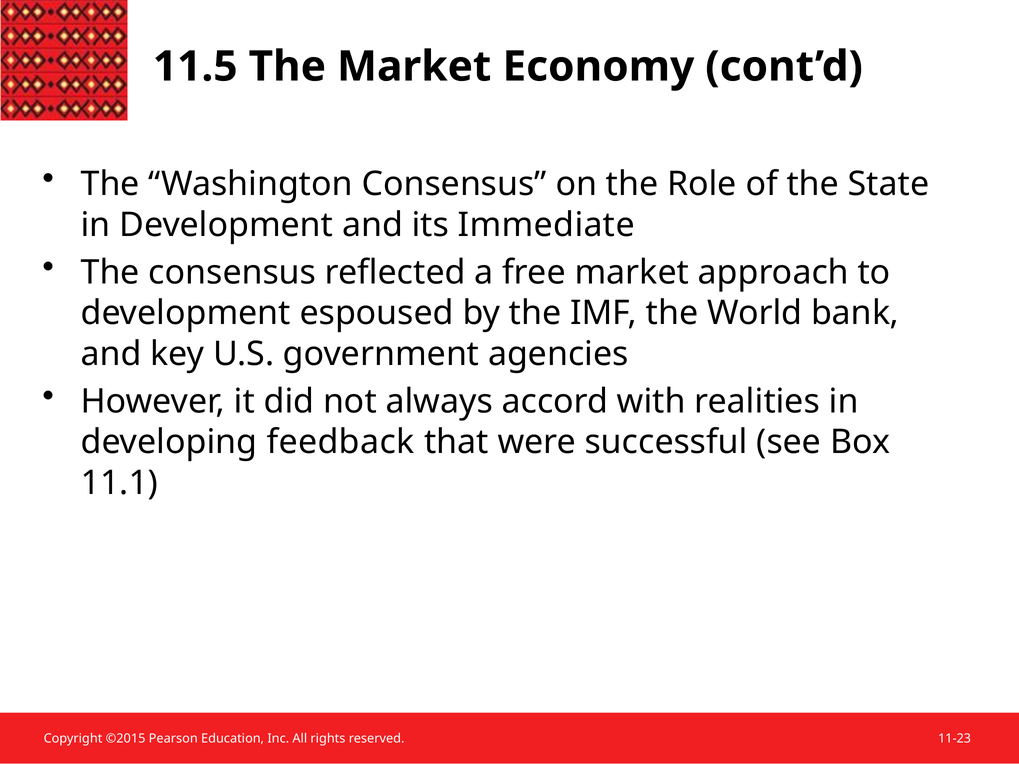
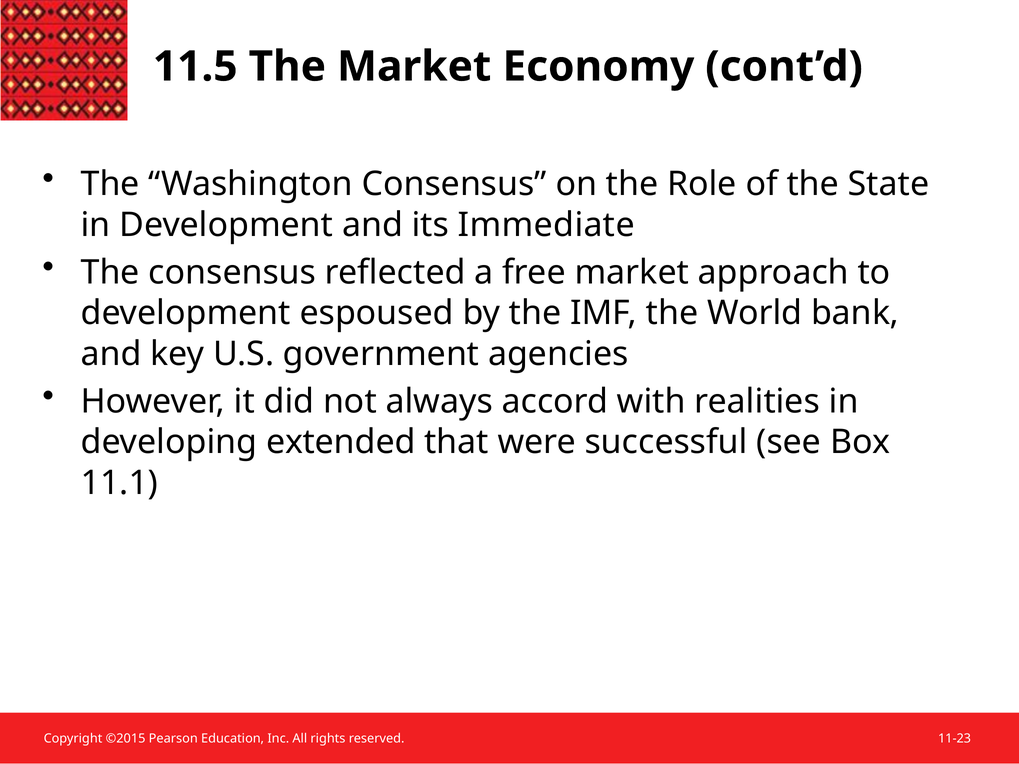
feedback: feedback -> extended (341, 442)
